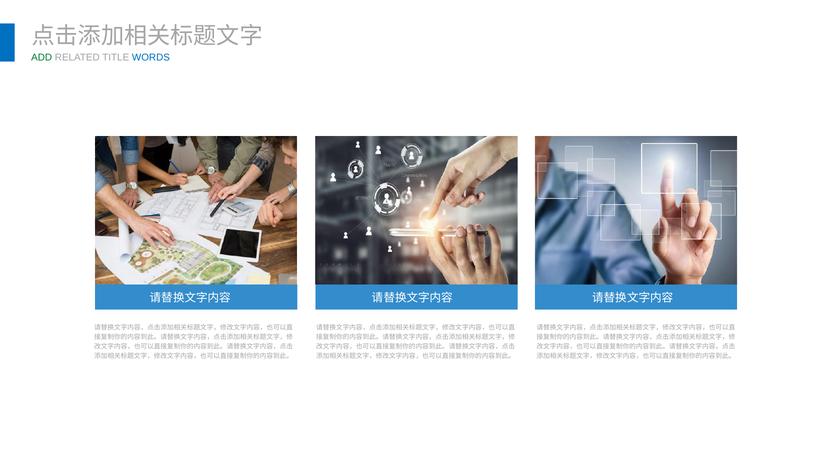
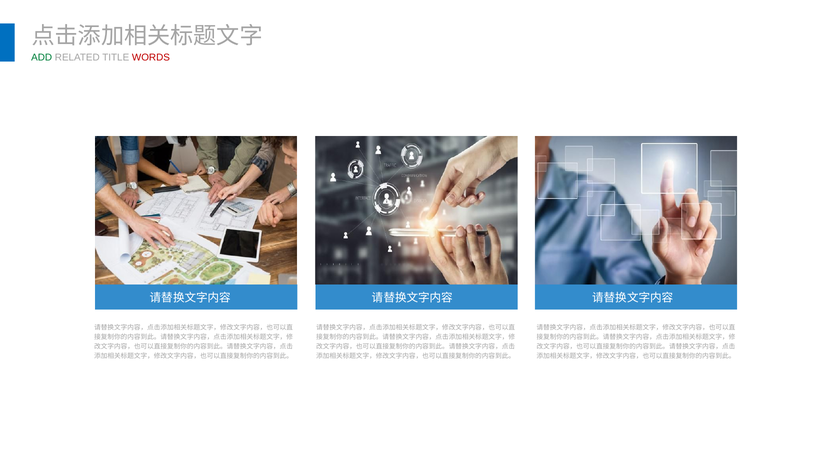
WORDS colour: blue -> red (151, 57)
